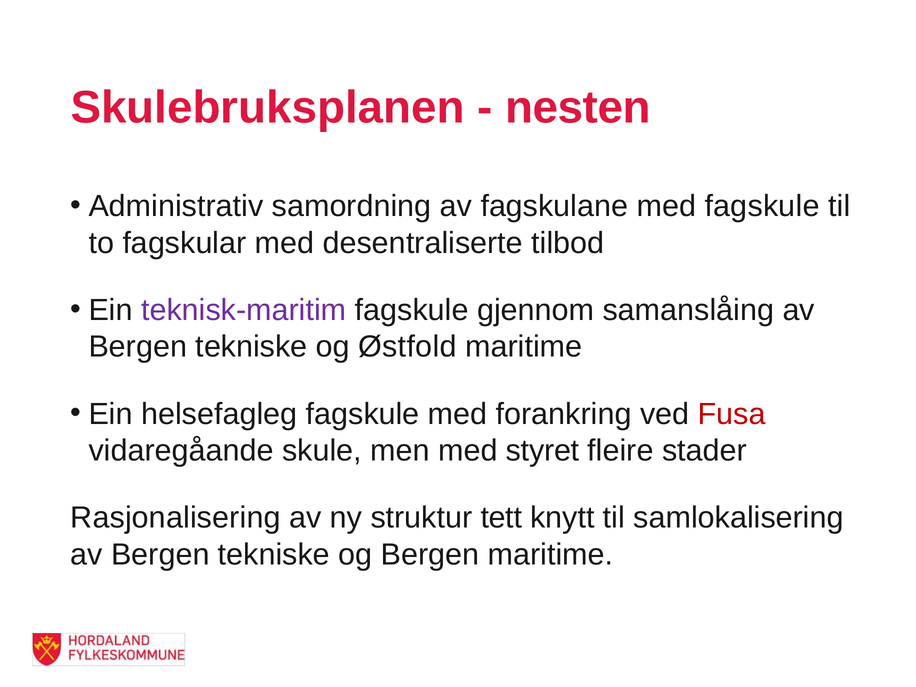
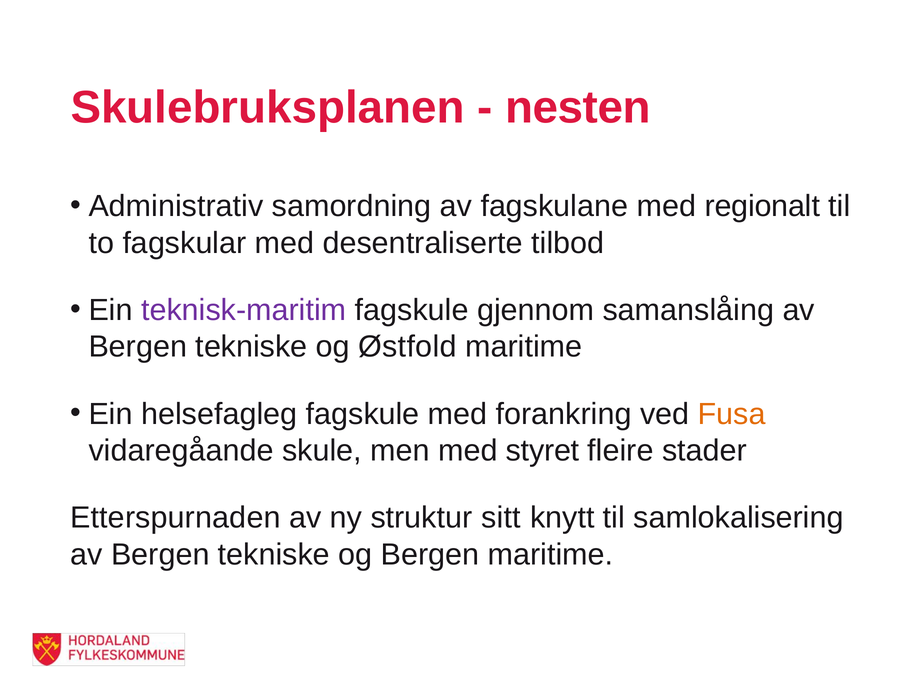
med fagskule: fagskule -> regionalt (762, 206)
Fusa colour: red -> orange (732, 414)
Rasjonalisering: Rasjonalisering -> Etterspurnaden (176, 518)
tett: tett -> sitt (501, 518)
